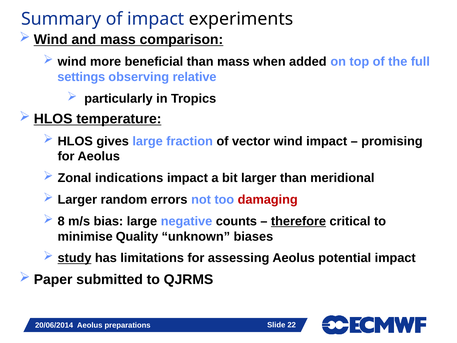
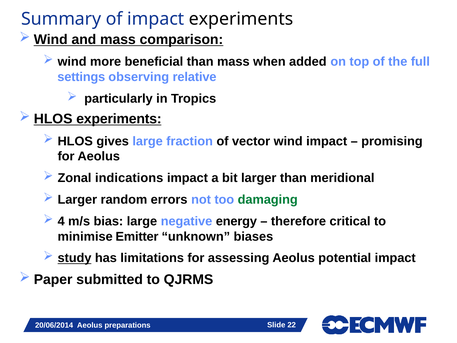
temperature: temperature -> experiments (119, 119)
damaging colour: red -> green (268, 199)
8: 8 -> 4 (61, 221)
counts: counts -> energy (236, 221)
therefore underline: present -> none (298, 221)
Quality: Quality -> Emitter (137, 236)
